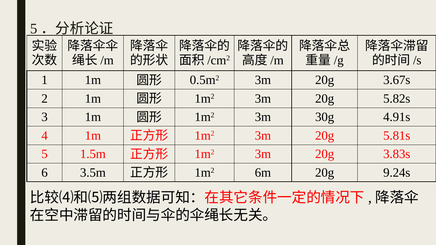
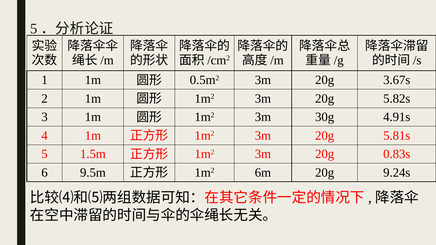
3.83s: 3.83s -> 0.83s (397, 154)
3.5m: 3.5m -> 9.5m (93, 173)
